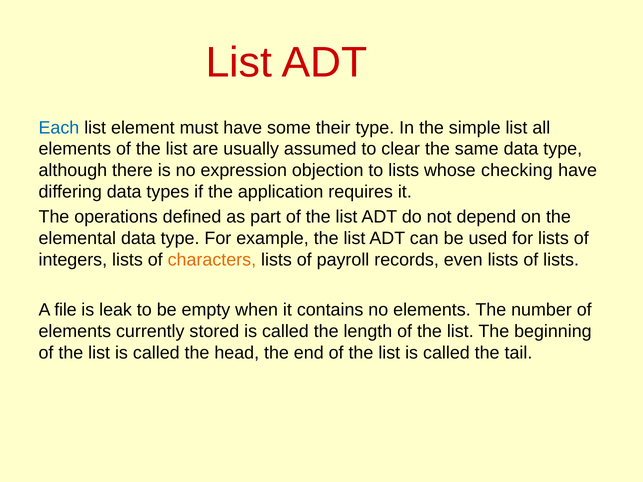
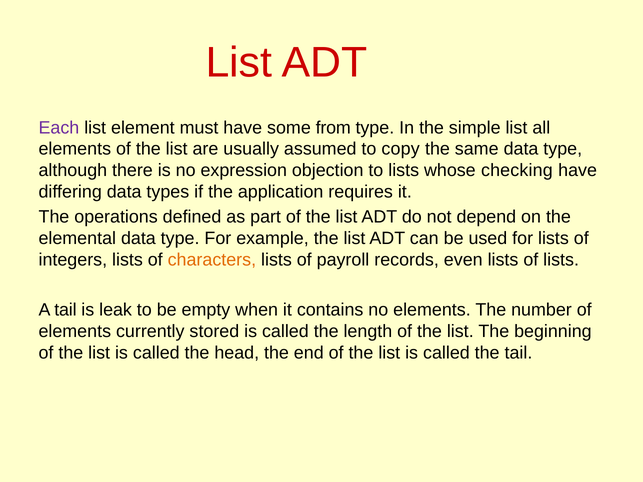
Each colour: blue -> purple (59, 128)
their: their -> from (333, 128)
clear: clear -> copy (401, 149)
A file: file -> tail (65, 310)
